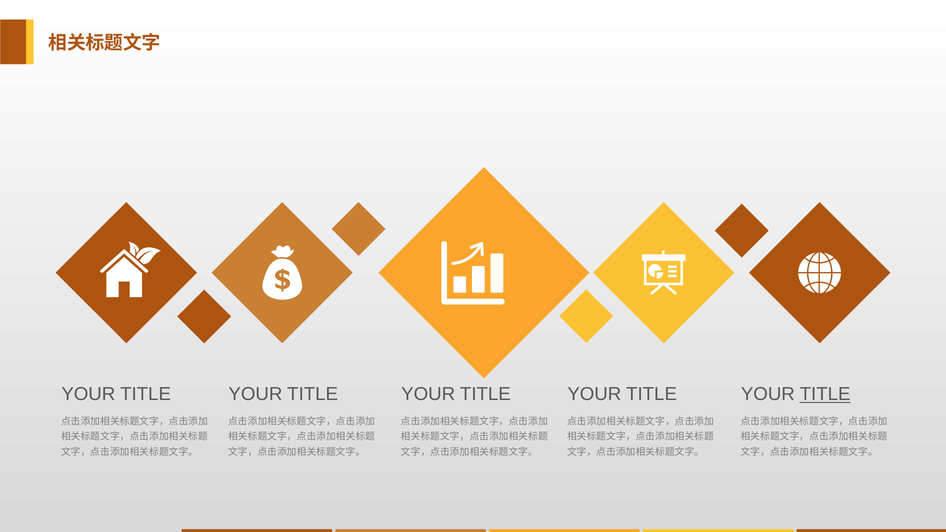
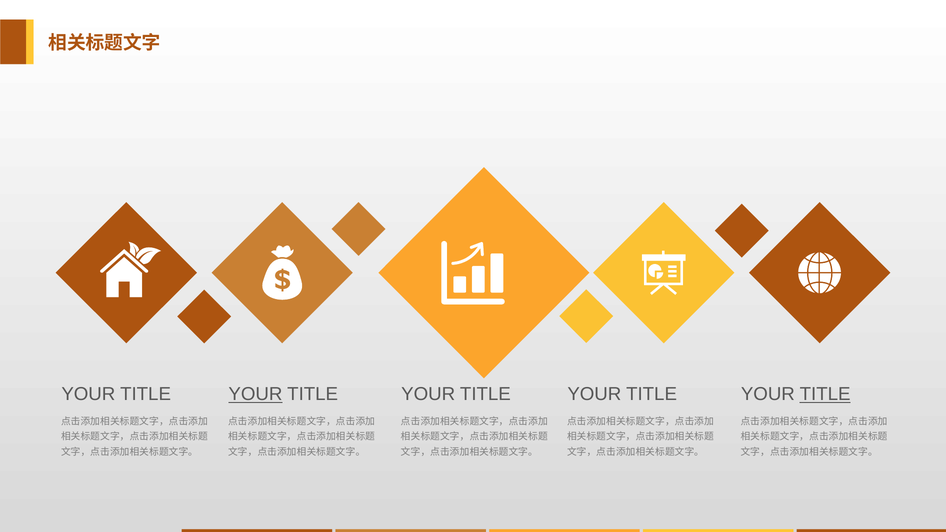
YOUR underline: none -> present (255, 394)
